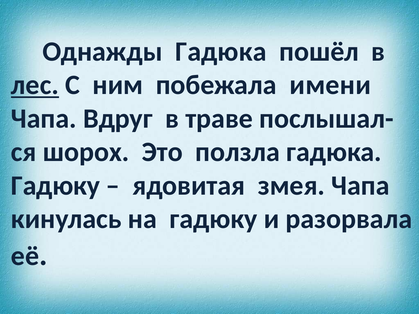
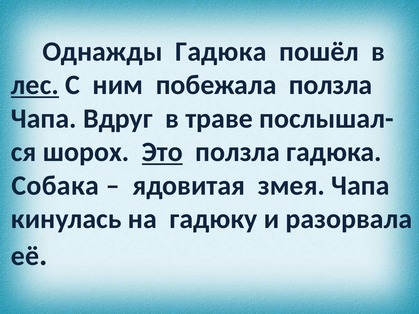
побежала имени: имени -> ползла (331, 85)
Это underline: none -> present (162, 152)
Гадюку: Гадюку -> Собака (55, 186)
